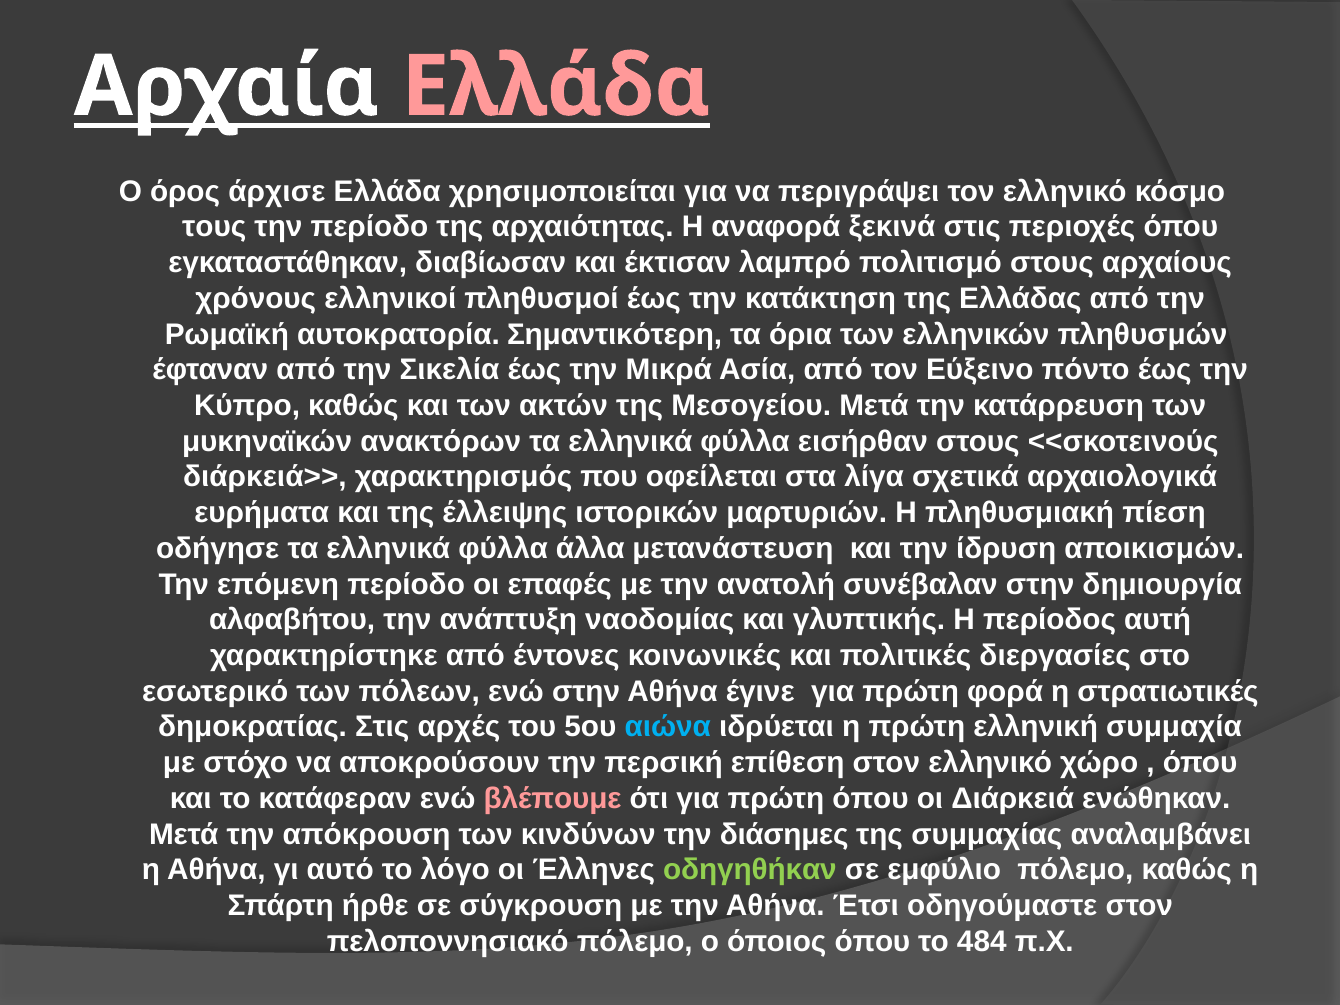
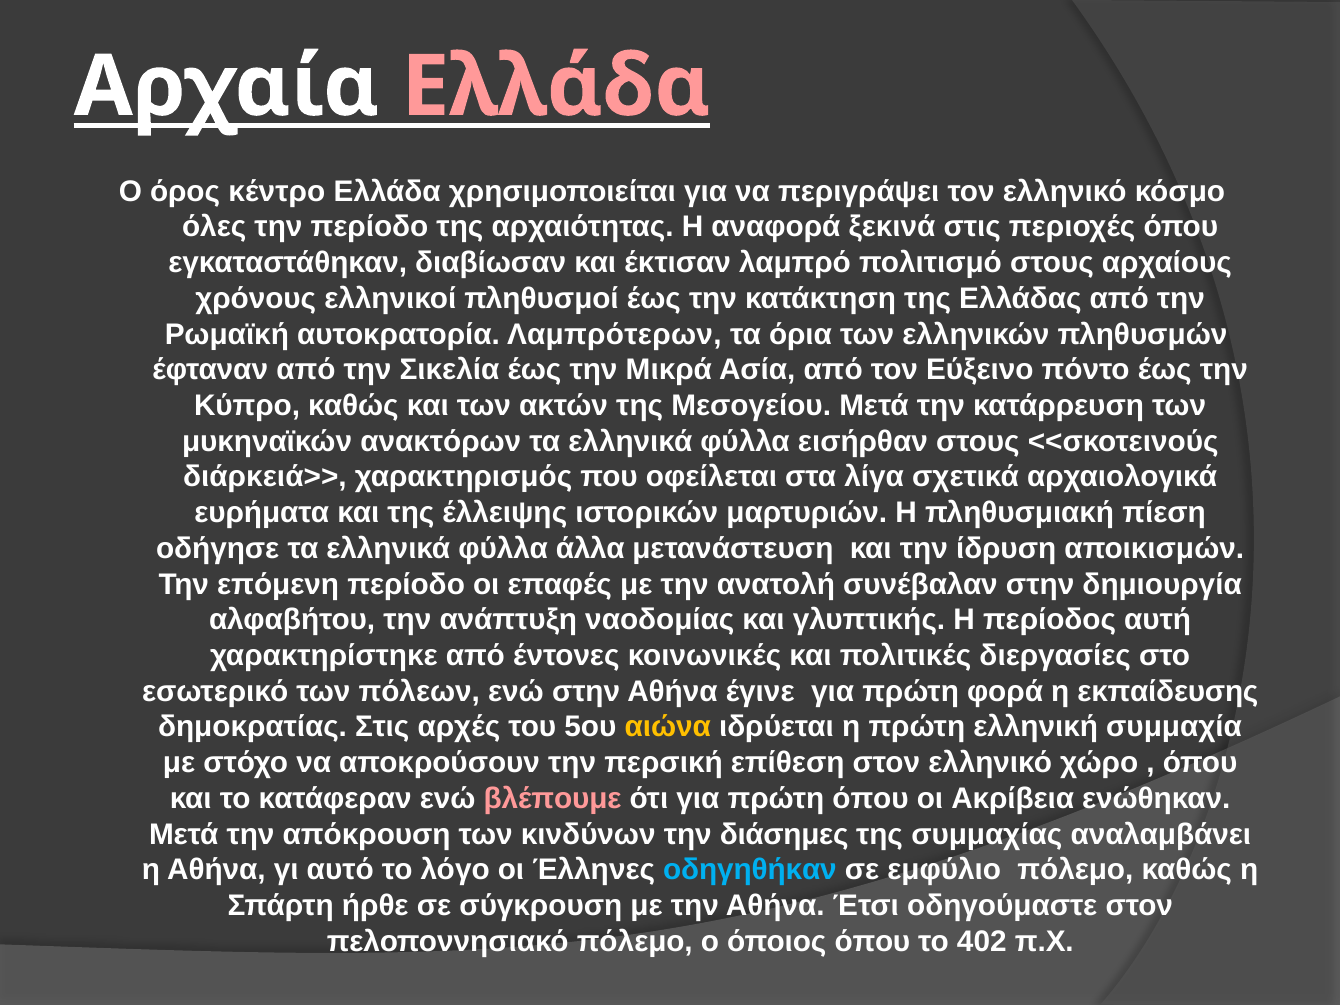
άρχισε: άρχισε -> κέντρο (277, 191)
τους: τους -> όλες (214, 227)
Σημαντικότερη: Σημαντικότερη -> Λαμπρότερων (614, 334)
στρατιωτικές: στρατιωτικές -> εκπαίδευσης (1168, 691)
αιώνα colour: light blue -> yellow (668, 727)
Διάρκειά: Διάρκειά -> Ακρίβεια (1013, 799)
οδηγηθήκαν colour: light green -> light blue (750, 870)
484: 484 -> 402 (982, 941)
